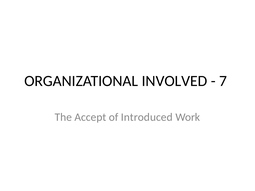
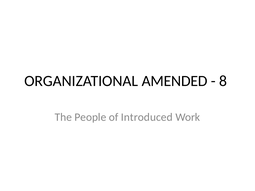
INVOLVED: INVOLVED -> AMENDED (175, 81)
7: 7 -> 8 (223, 81)
Accept: Accept -> People (90, 117)
